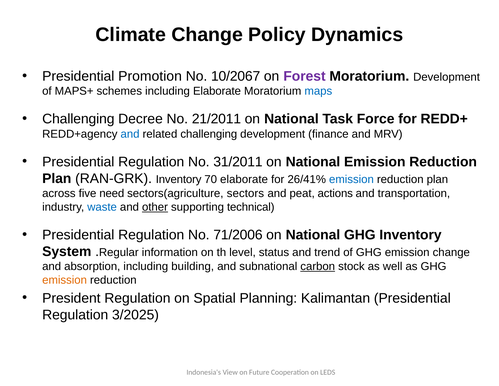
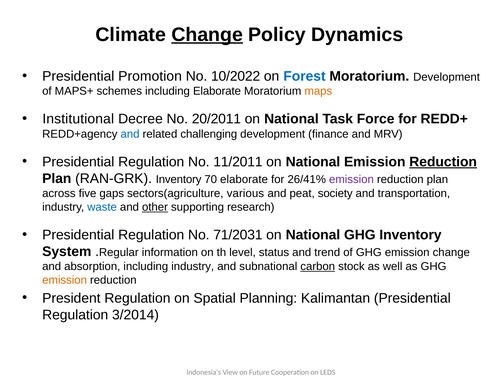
Change underline: none -> present (207, 35)
10/2067: 10/2067 -> 10/2022 (236, 76)
Forest colour: purple -> blue (305, 76)
maps colour: blue -> orange (318, 91)
Challenging: Challenging -> Institutional (78, 119)
21/2011: 21/2011 -> 20/2011 (216, 119)
31/2011: 31/2011 -> 11/2011 (238, 162)
Reduction underline: none -> present (443, 162)
emission colour: blue -> purple (351, 179)
need: need -> gaps (112, 193)
sectors: sectors -> various (245, 193)
actions: actions -> society (335, 193)
technical: technical -> research (251, 207)
71/2006: 71/2006 -> 71/2031 (238, 235)
including building: building -> industry (193, 266)
3/2025: 3/2025 -> 3/2014 (135, 314)
